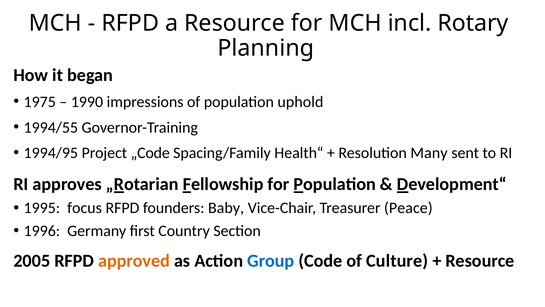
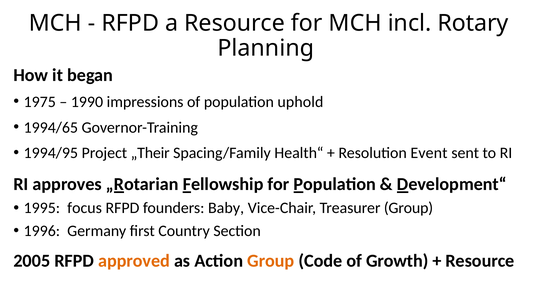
1994/55: 1994/55 -> 1994/65 (51, 127)
„Code: „Code -> „Their (150, 153)
Many: Many -> Event (429, 153)
Treasurer Peace: Peace -> Group (408, 208)
Group colour: blue -> orange (271, 261)
Culture: Culture -> Growth (397, 261)
